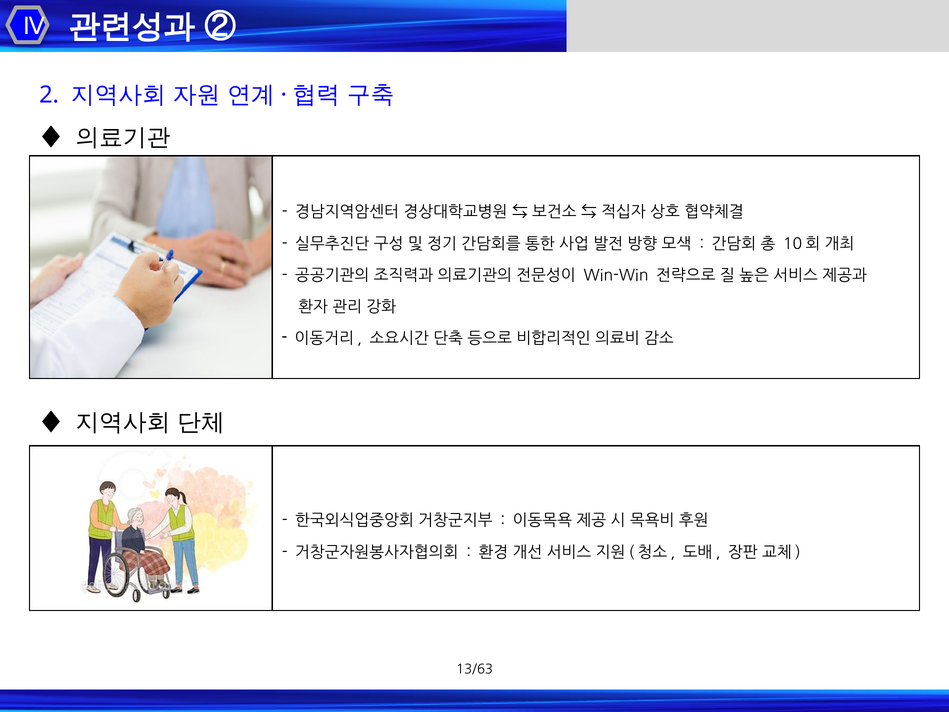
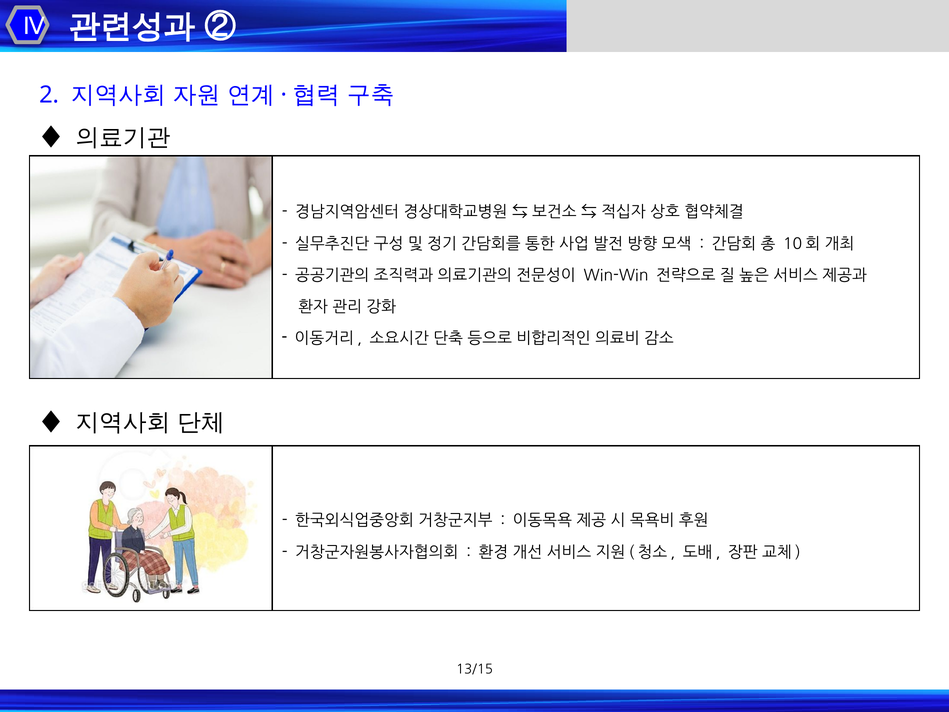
13/63: 13/63 -> 13/15 (475, 669)
